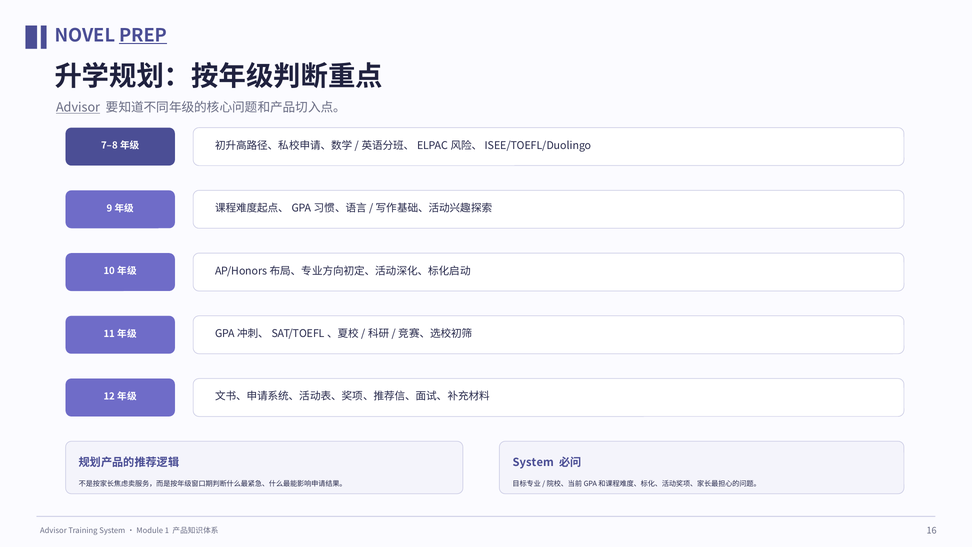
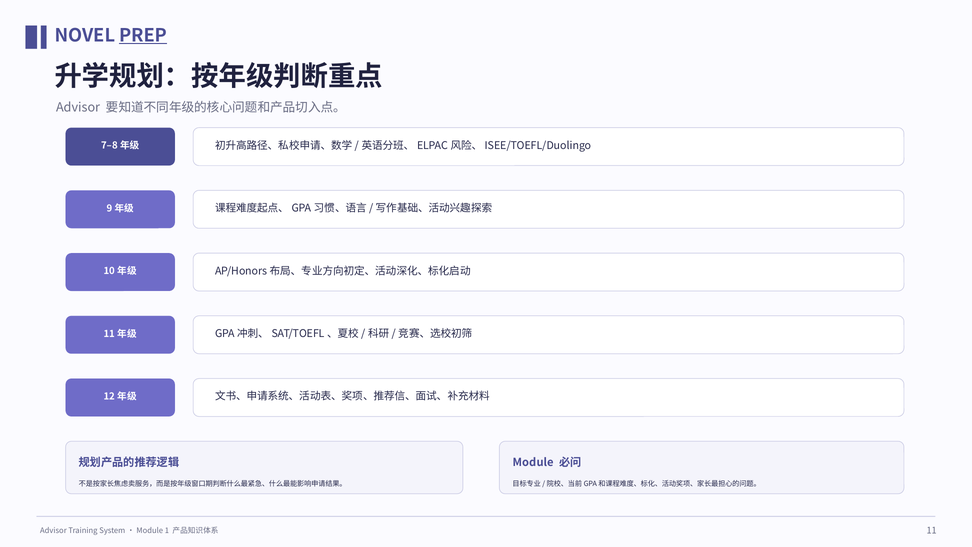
Advisor underline: present -> none (78, 108)
System: System -> Module (533, 462)
16: 16 -> 11 (932, 530)
